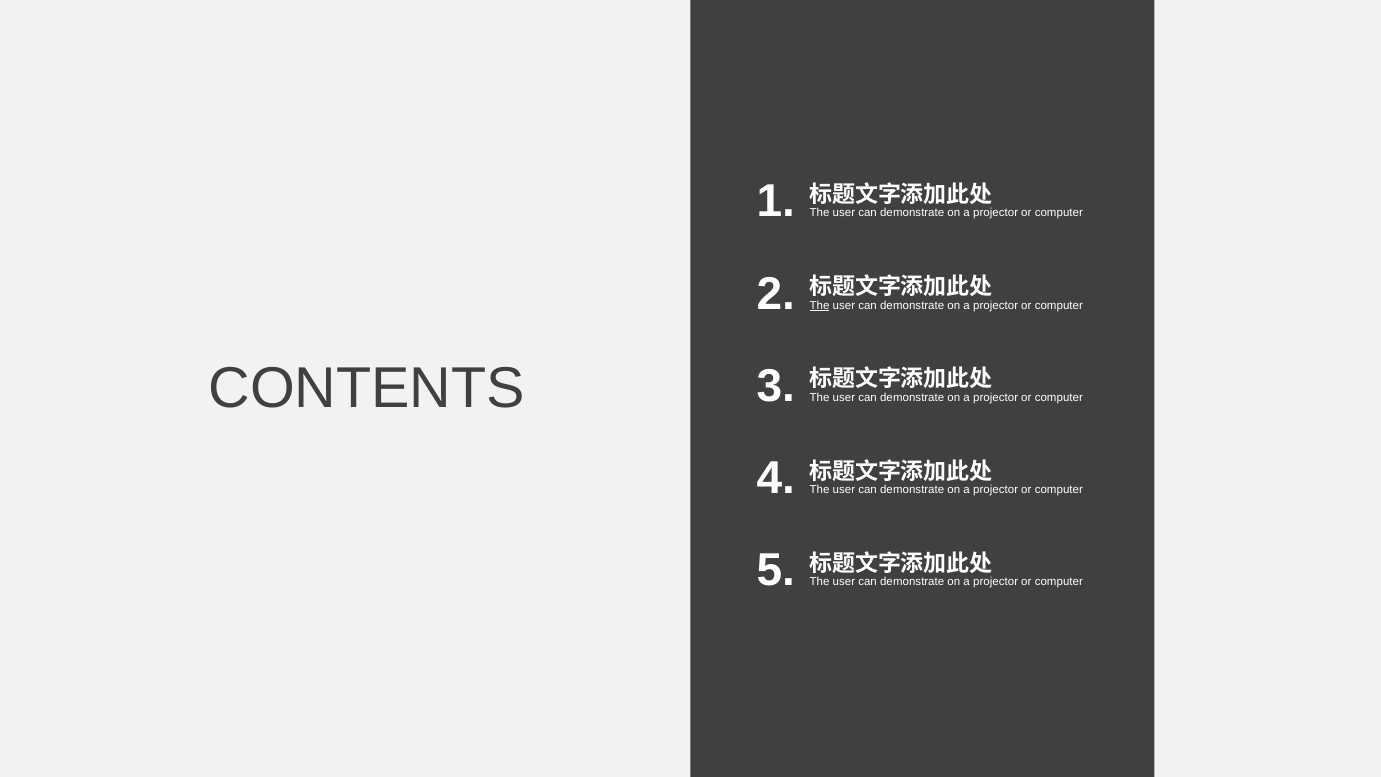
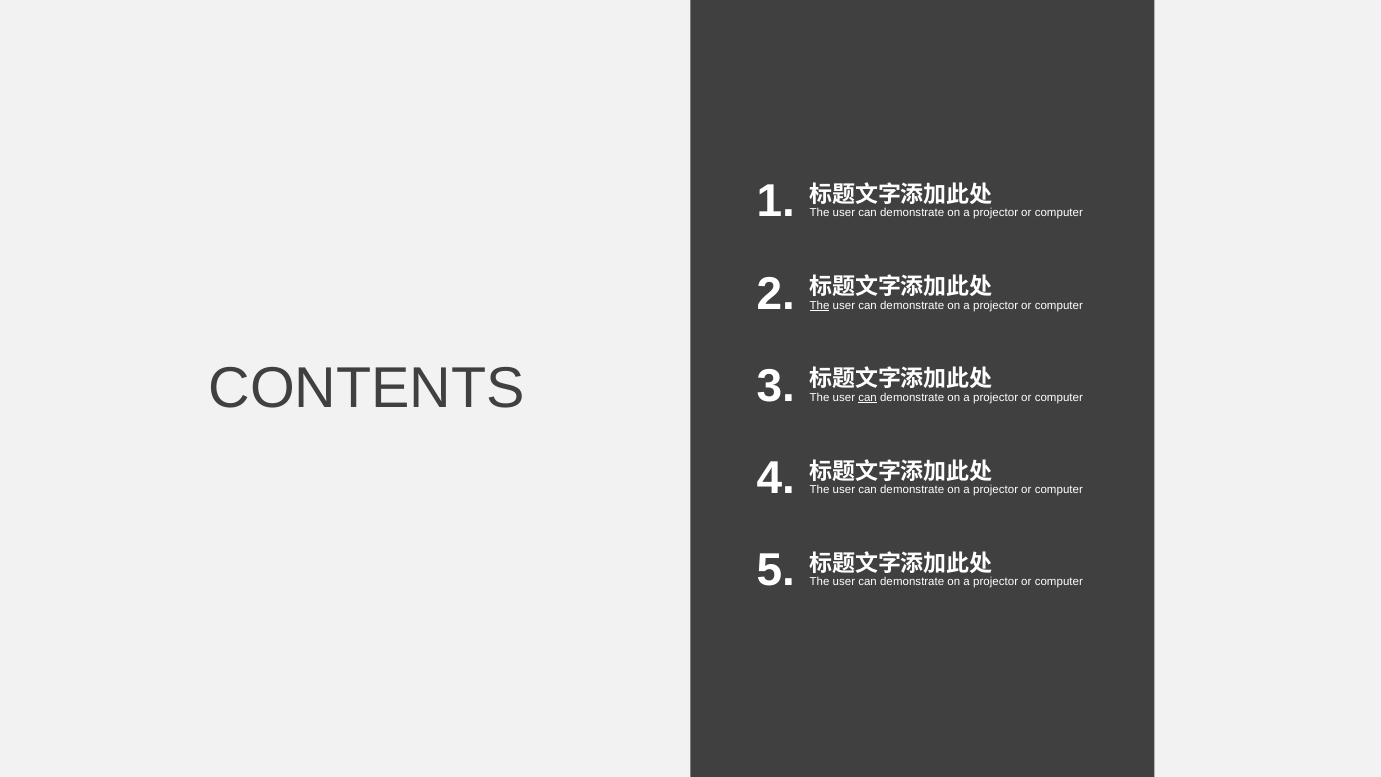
can underline: none -> present (868, 398)
